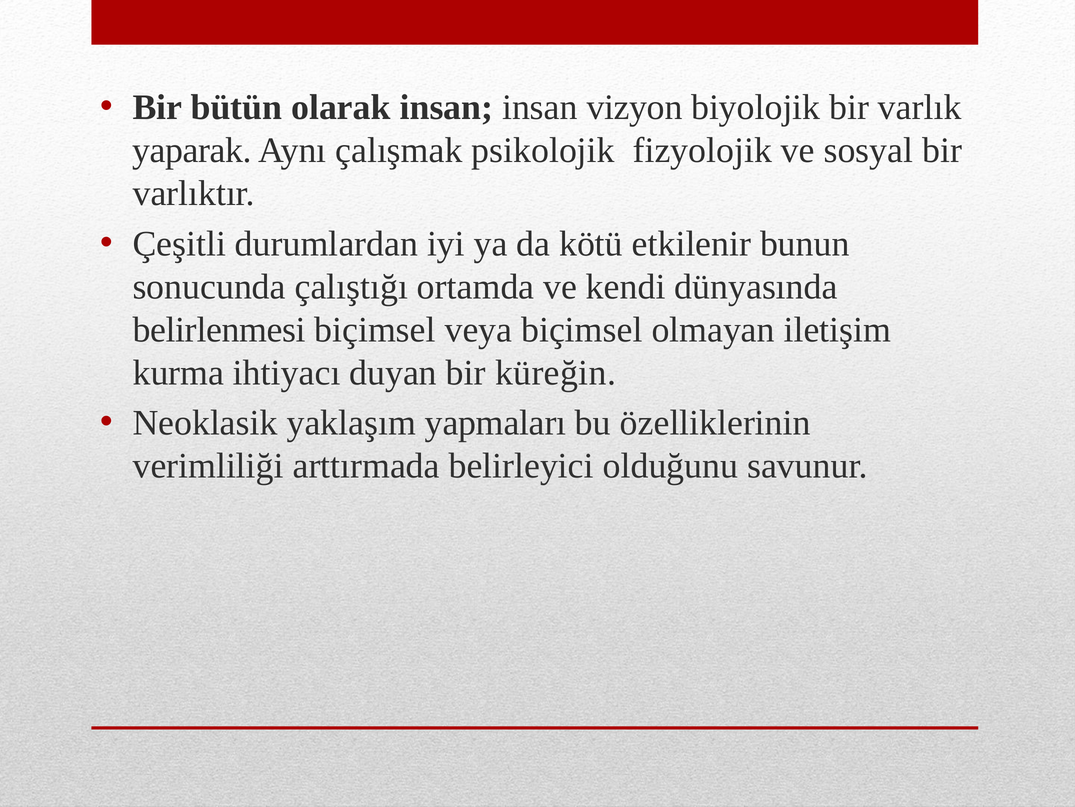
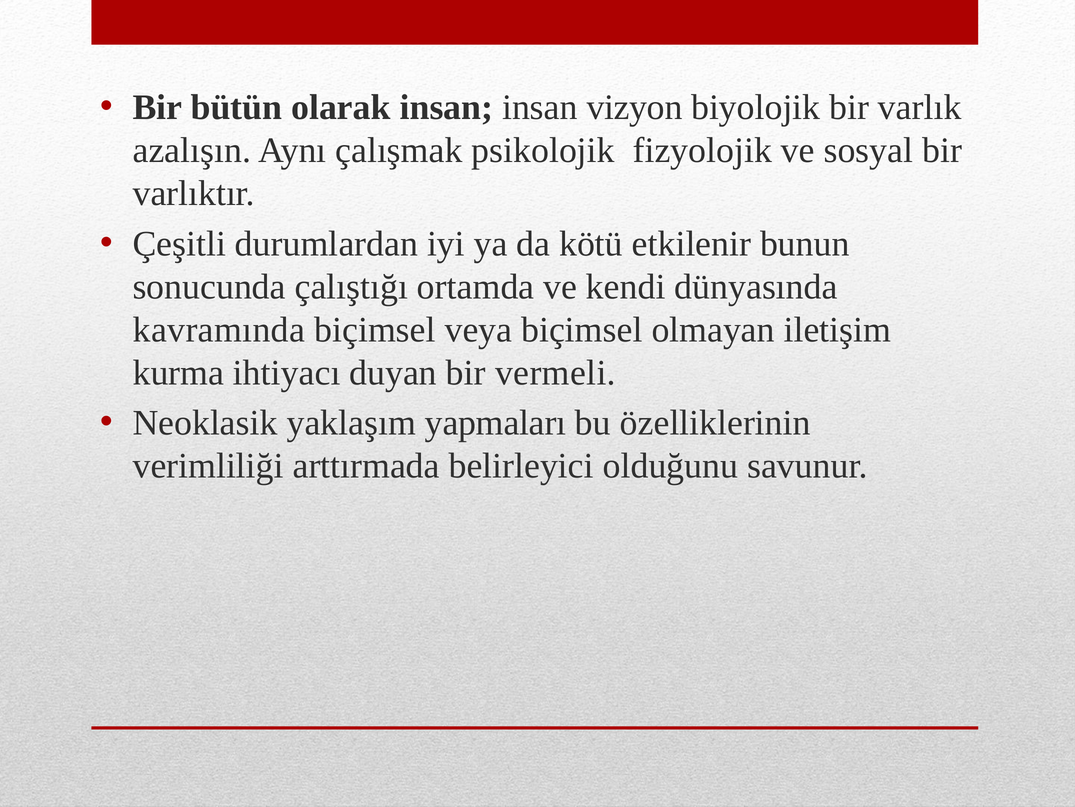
yaparak: yaparak -> azalışın (192, 150)
belirlenmesi: belirlenmesi -> kavramında (219, 329)
küreğin: küreğin -> vermeli (556, 372)
